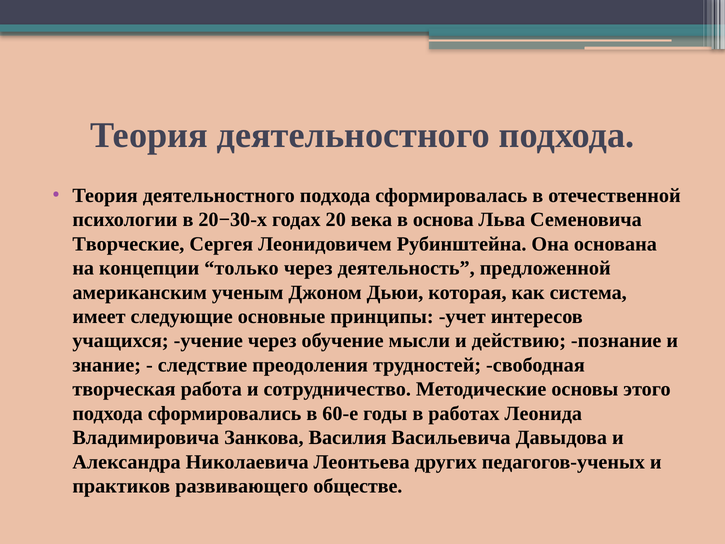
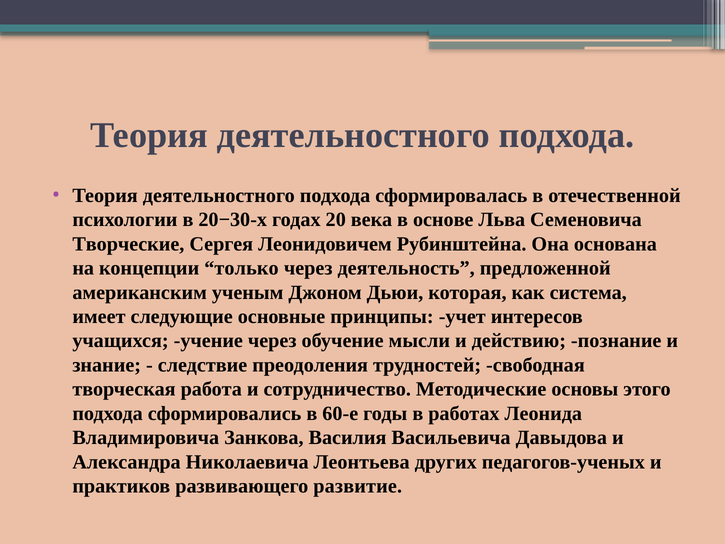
основа: основа -> основе (443, 220)
обществе: обществе -> развитие (358, 486)
